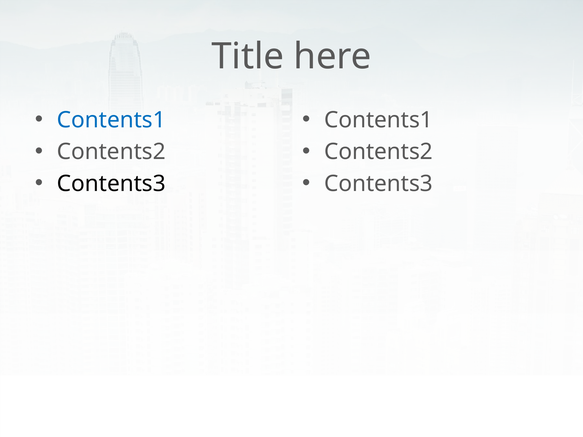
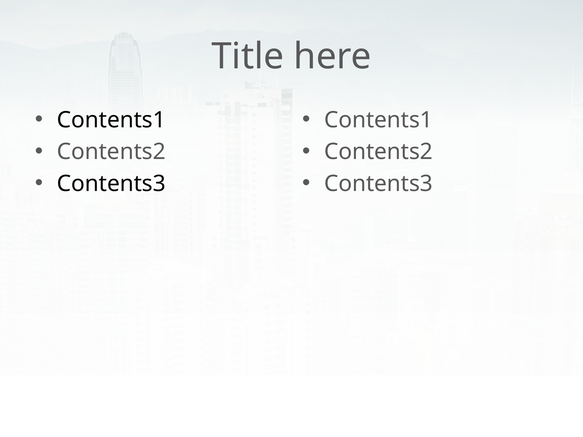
Contents1 colour: blue -> black (111, 120)
